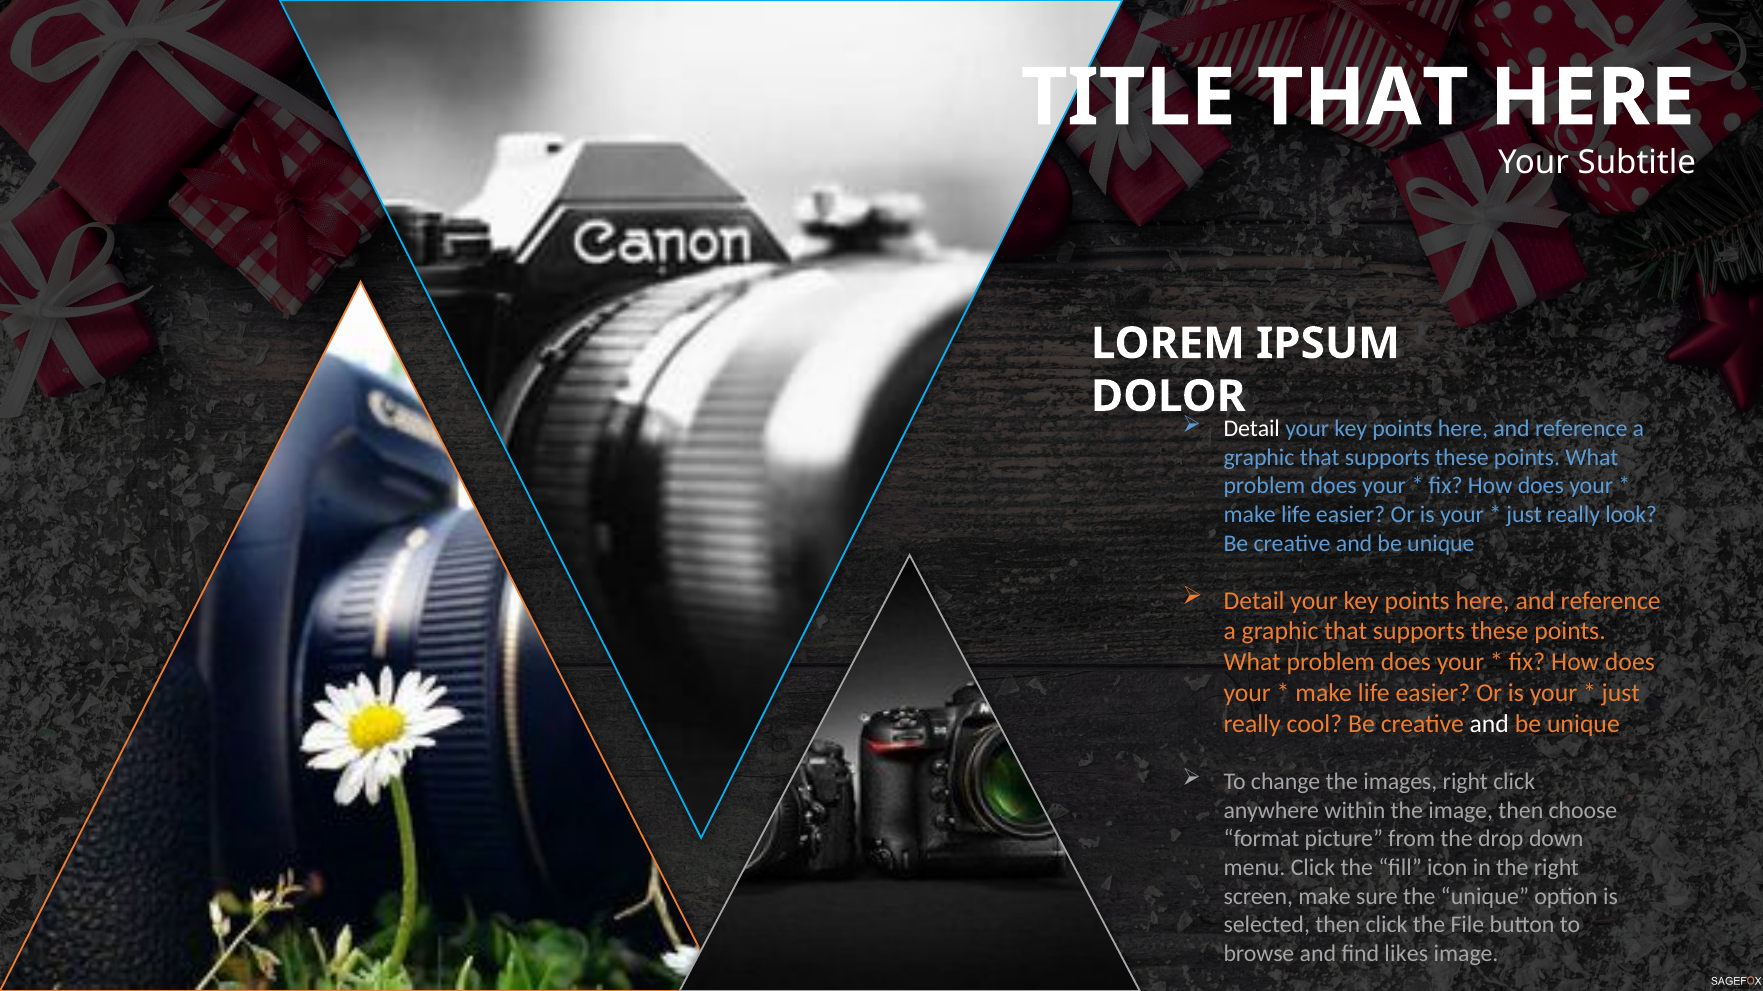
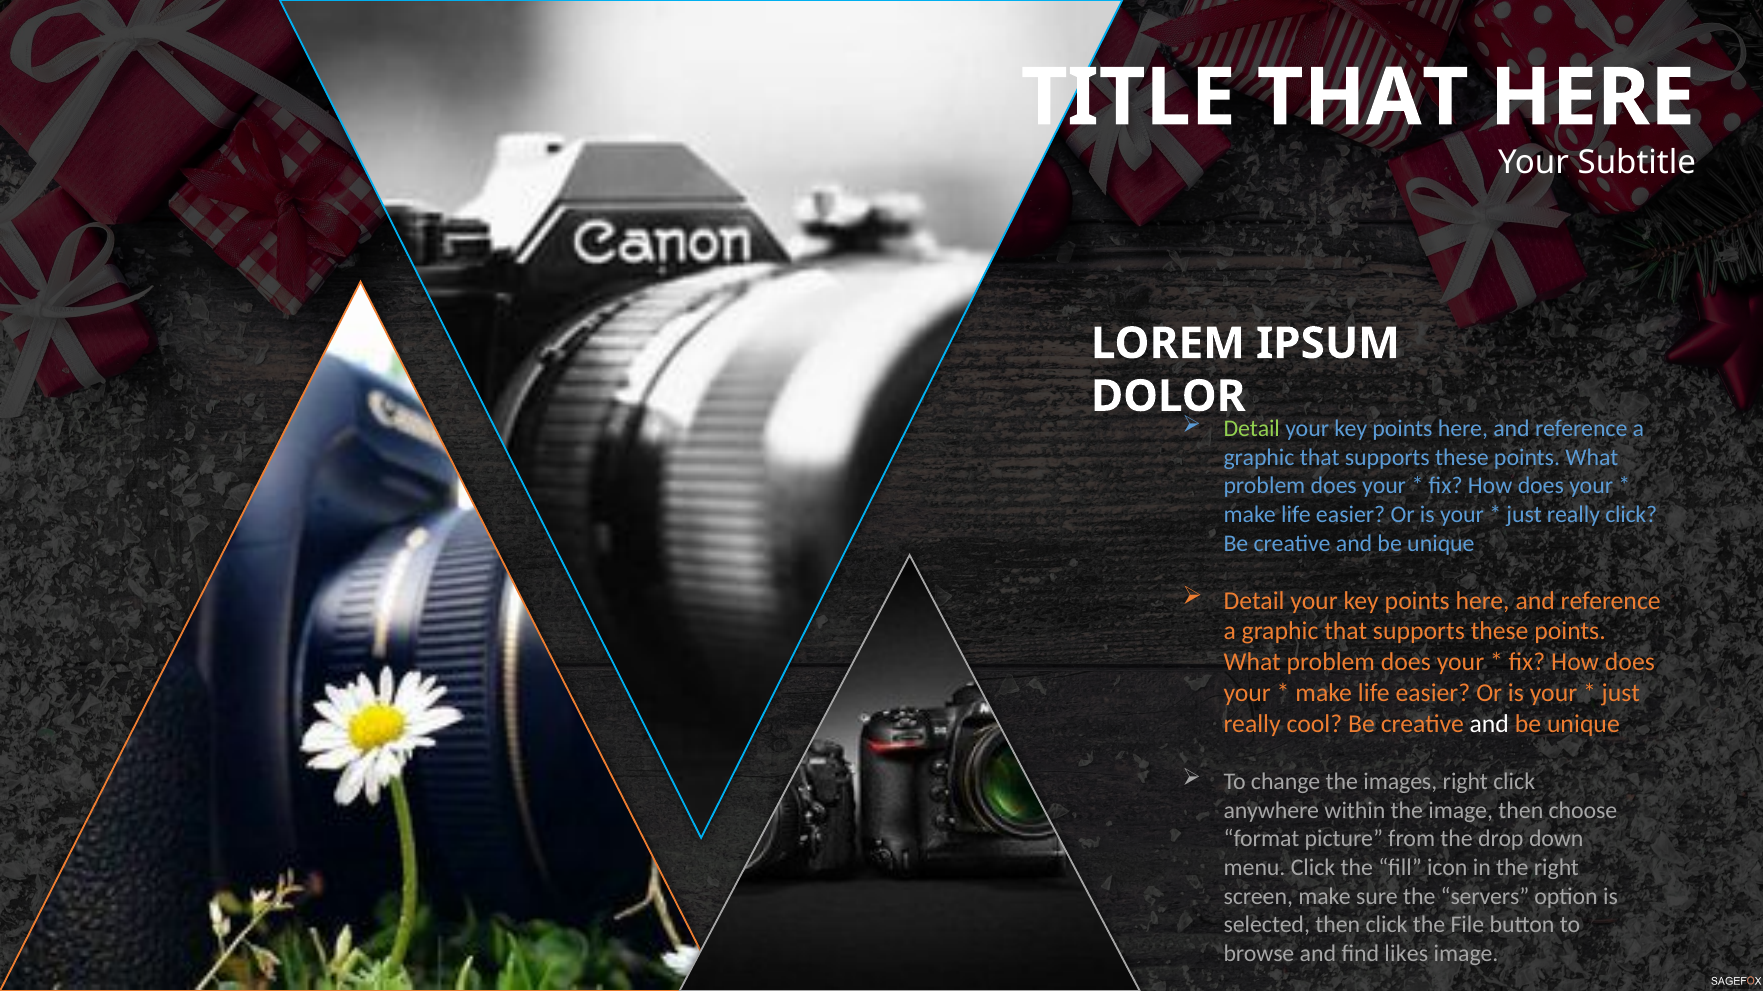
Detail colour: white -> light green (1252, 429)
really look: look -> click (1631, 515)
the unique: unique -> servers (1485, 897)
